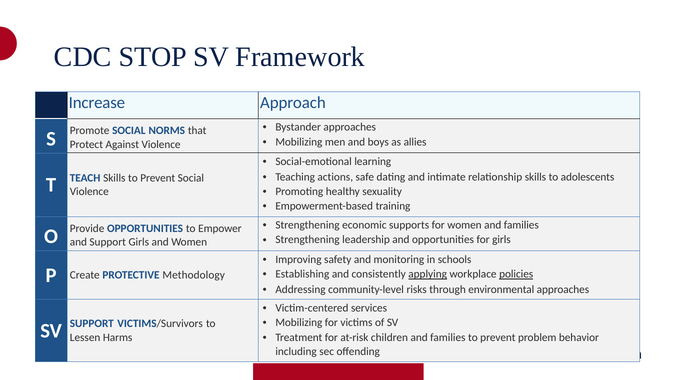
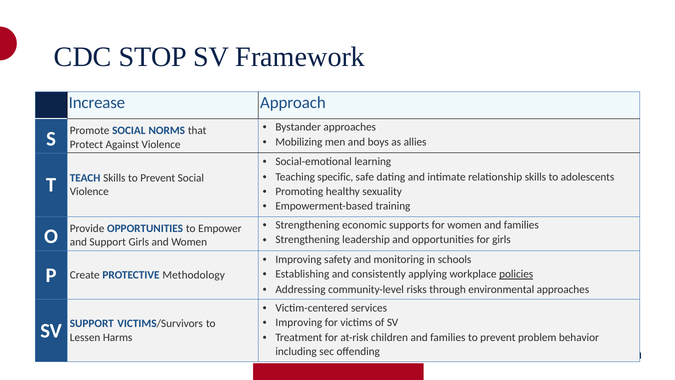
actions: actions -> specific (335, 177)
applying underline: present -> none (428, 274)
Mobilizing: Mobilizing -> Improving (299, 322)
